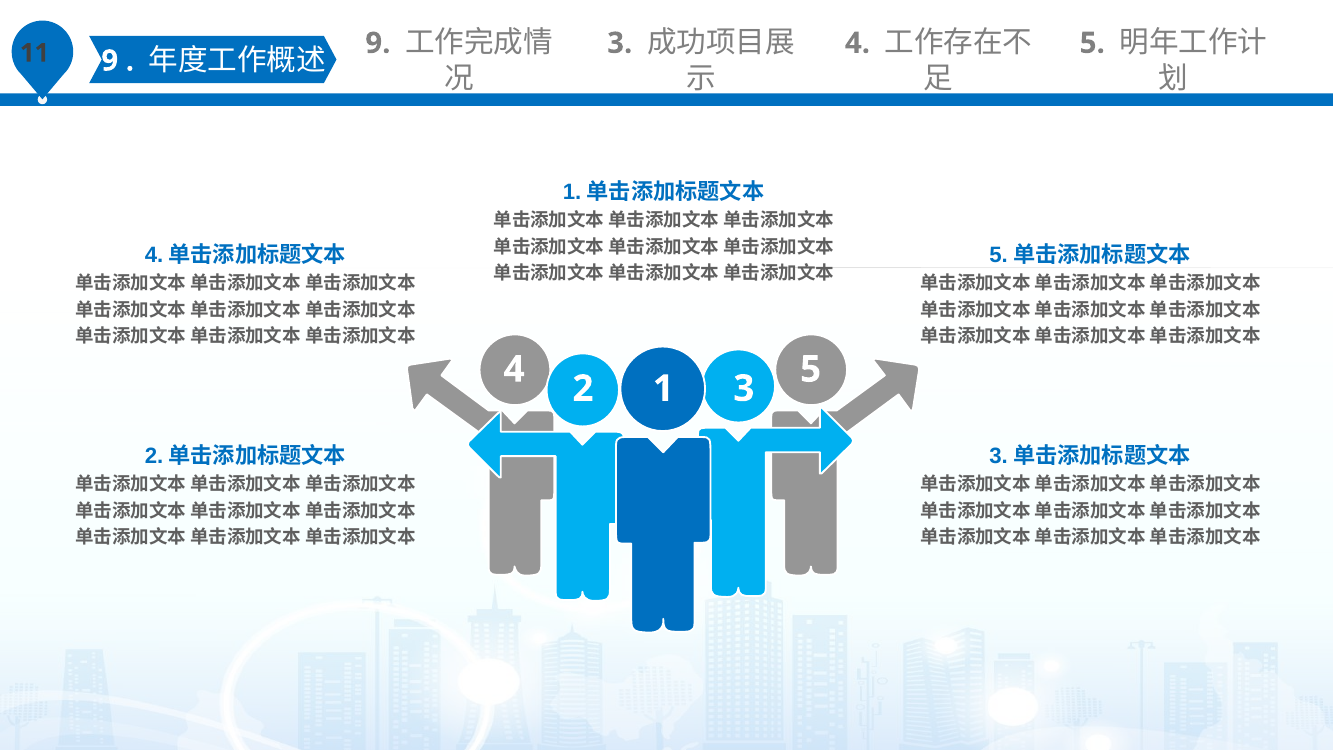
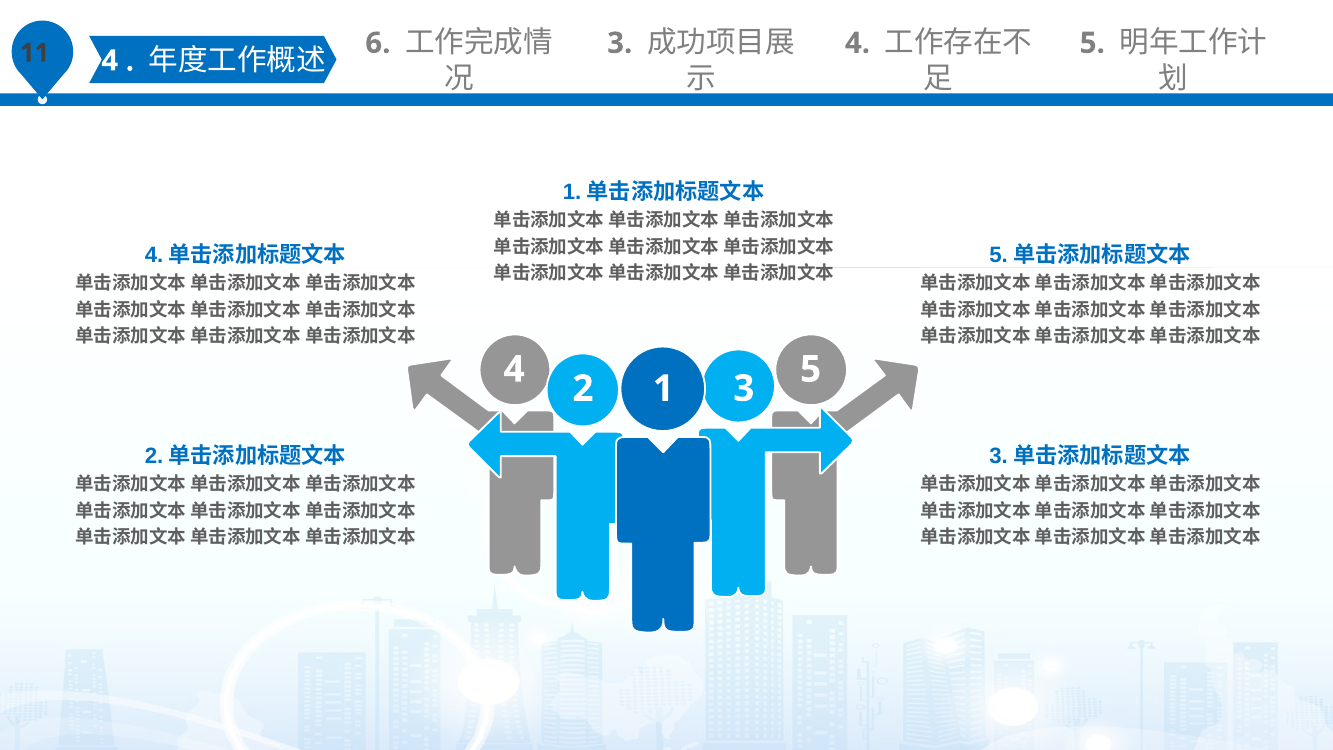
9: 9 -> 4 (110, 61)
9: 9 -> 6 (378, 43)
